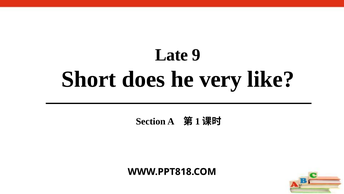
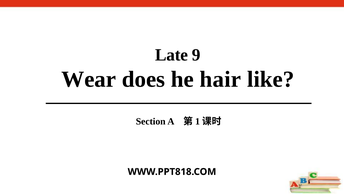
Short: Short -> Wear (89, 79)
very: very -> hair (220, 79)
